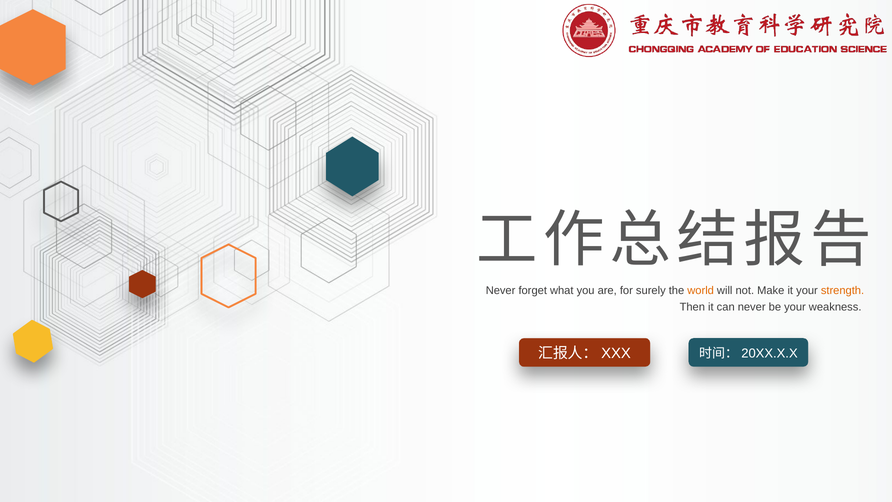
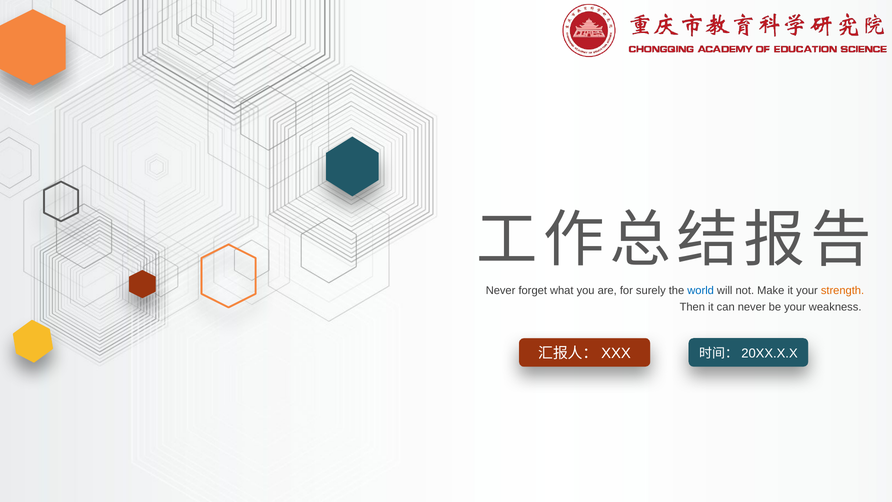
world colour: orange -> blue (701, 291)
